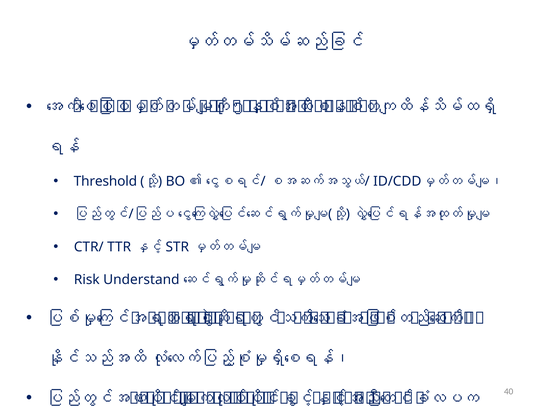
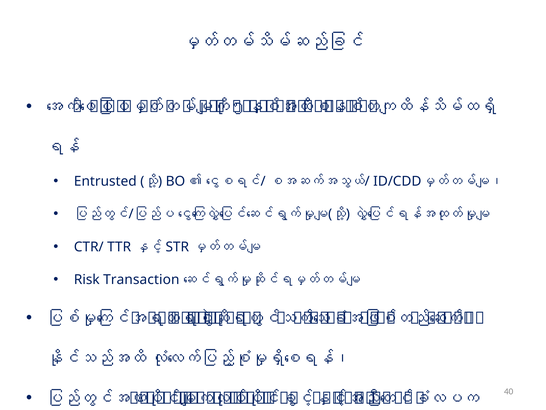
Threshold: Threshold -> Entrusted (105, 181)
Understand: Understand -> Transaction (141, 279)
